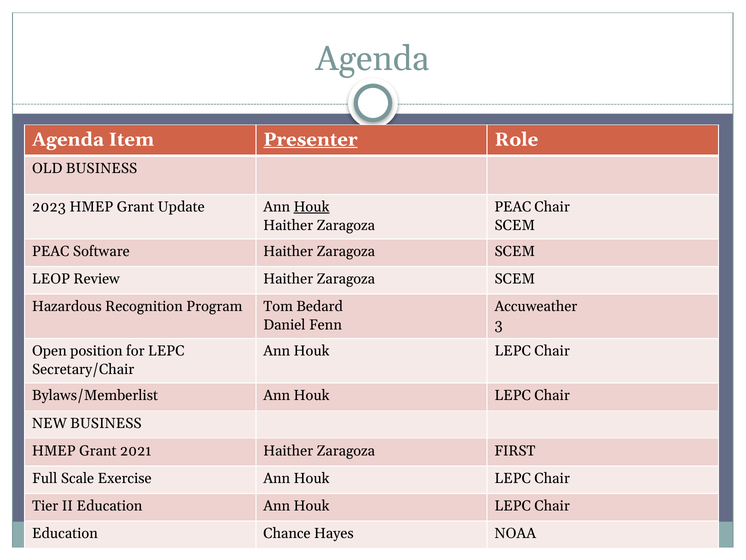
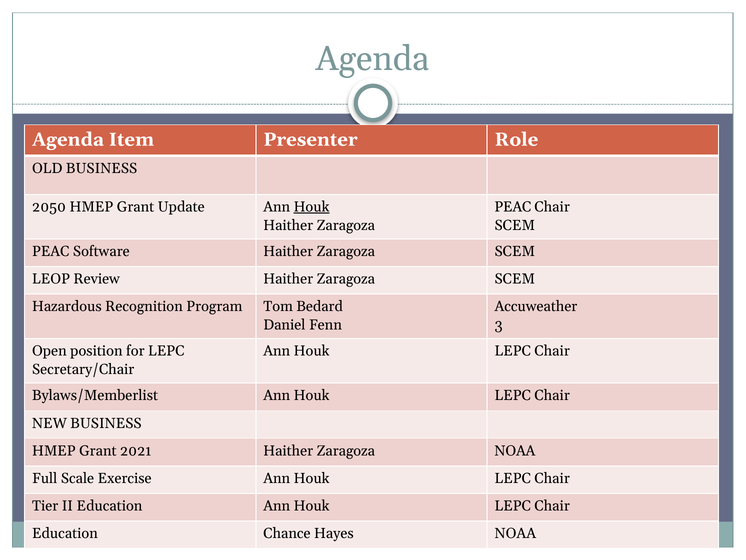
Presenter underline: present -> none (310, 139)
2023: 2023 -> 2050 (49, 207)
Zaragoza FIRST: FIRST -> NOAA (515, 450)
